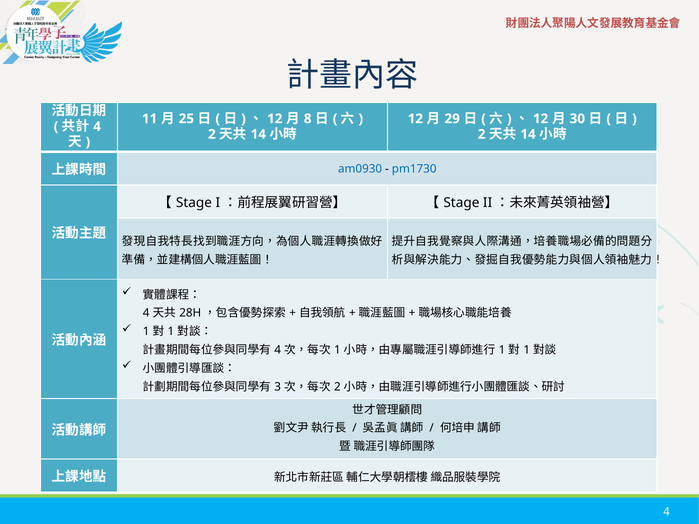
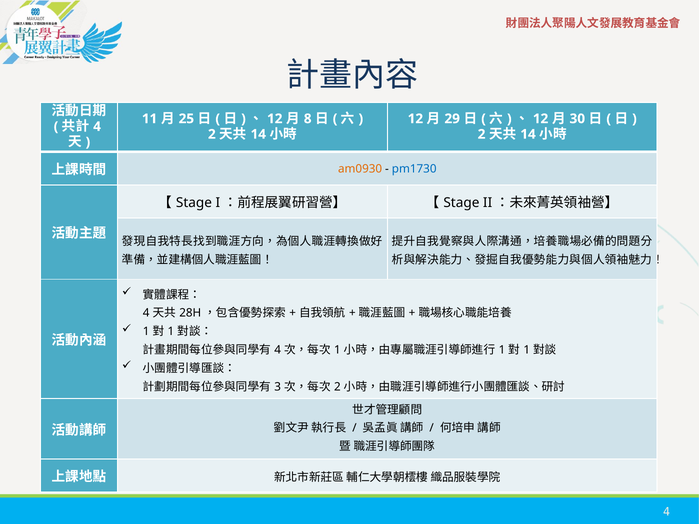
am0930 colour: blue -> orange (360, 169)
